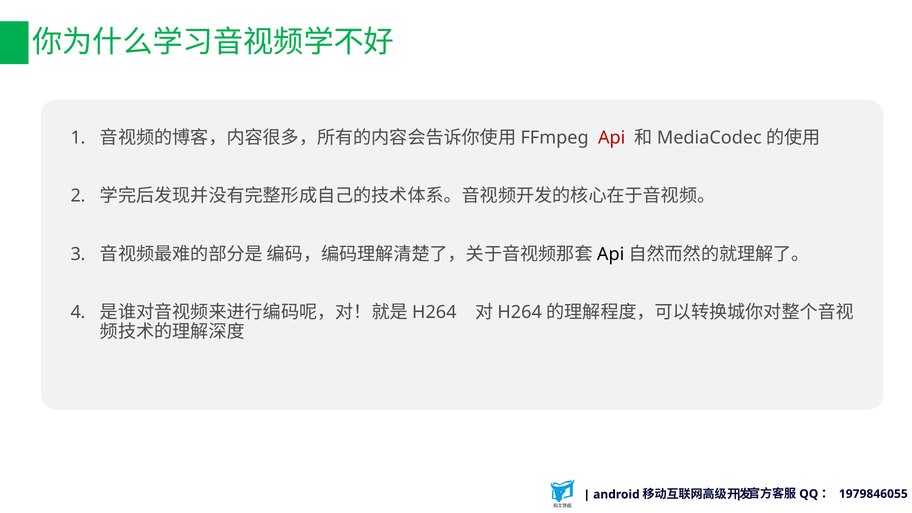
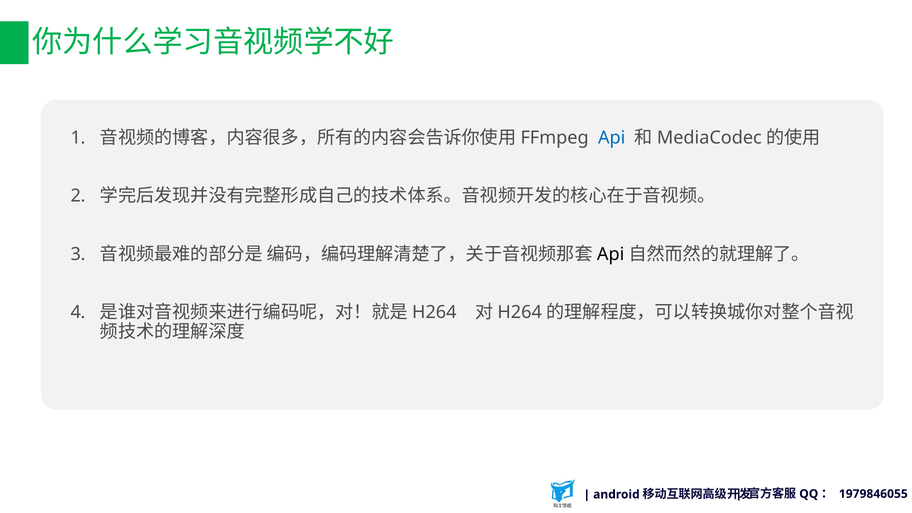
Api colour: red -> blue (612, 138)
